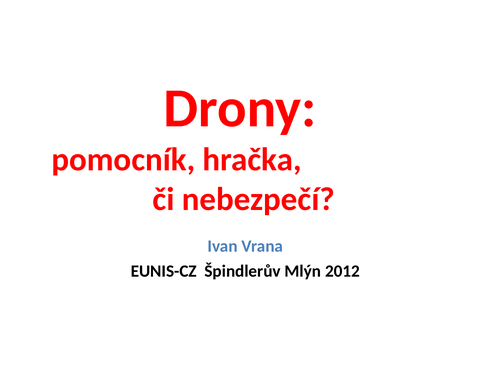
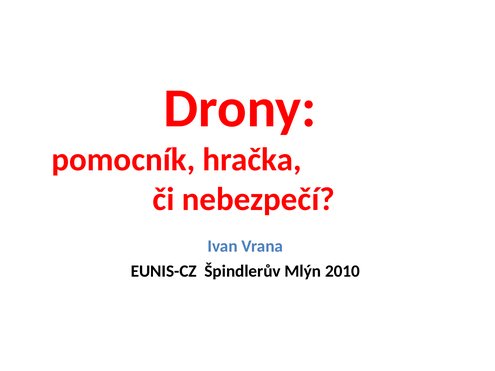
2012: 2012 -> 2010 (342, 271)
